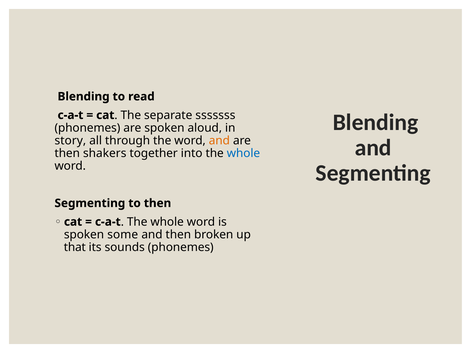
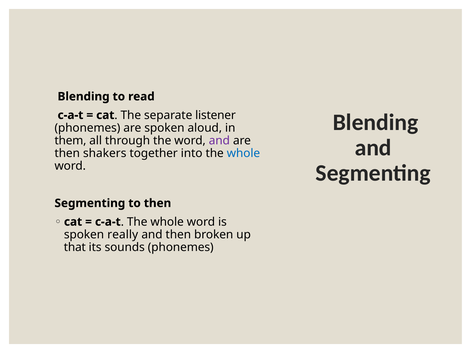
sssssss: sssssss -> listener (216, 115)
story: story -> them (70, 141)
and colour: orange -> purple (219, 141)
some: some -> really (123, 235)
